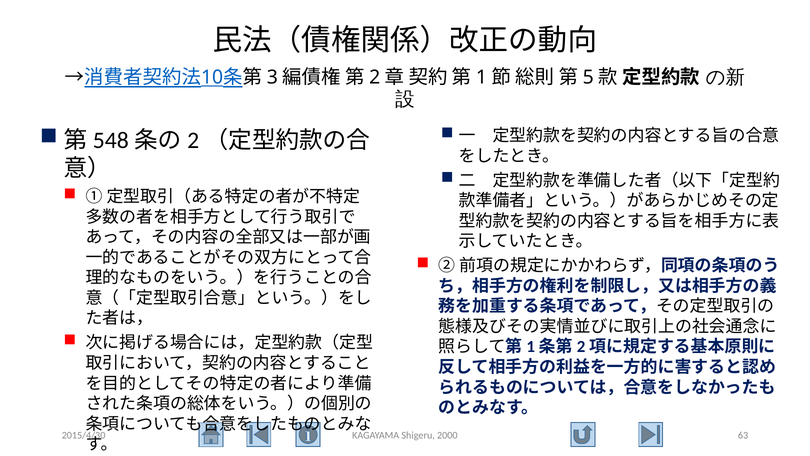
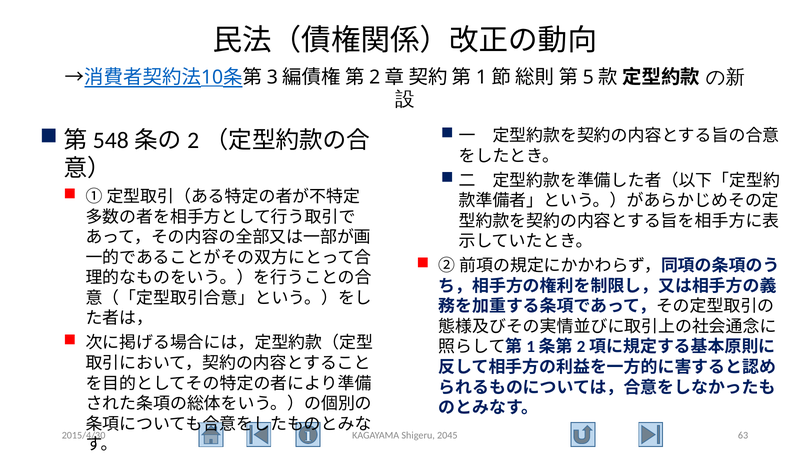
2000: 2000 -> 2045 (447, 435)
